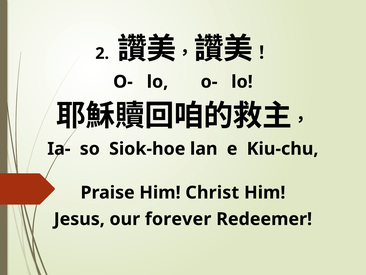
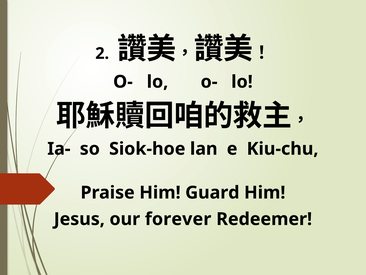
Christ: Christ -> Guard (212, 192)
